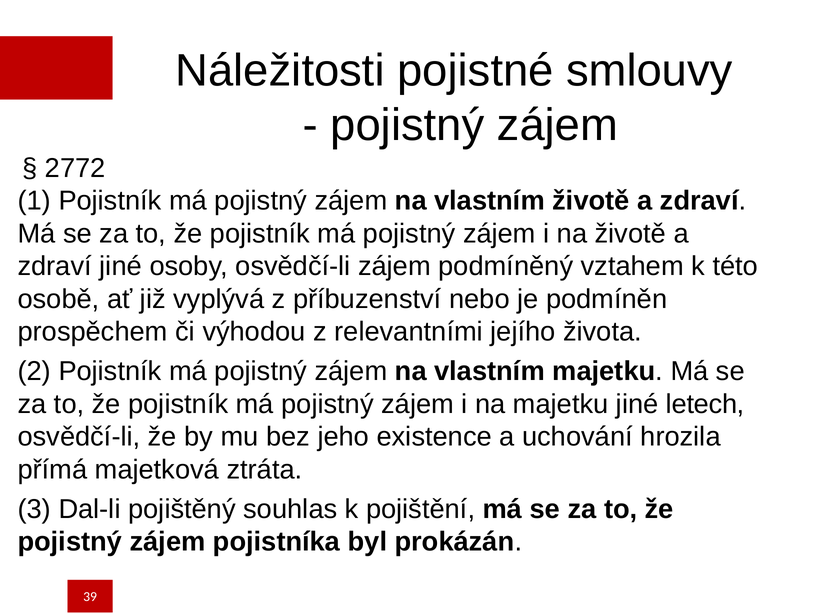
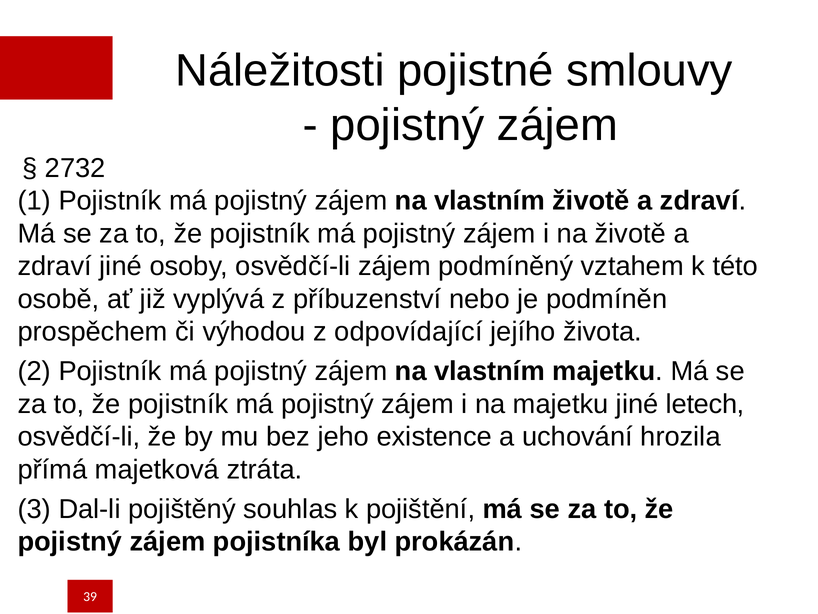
2772: 2772 -> 2732 (75, 168)
relevantními: relevantními -> odpovídající (409, 332)
